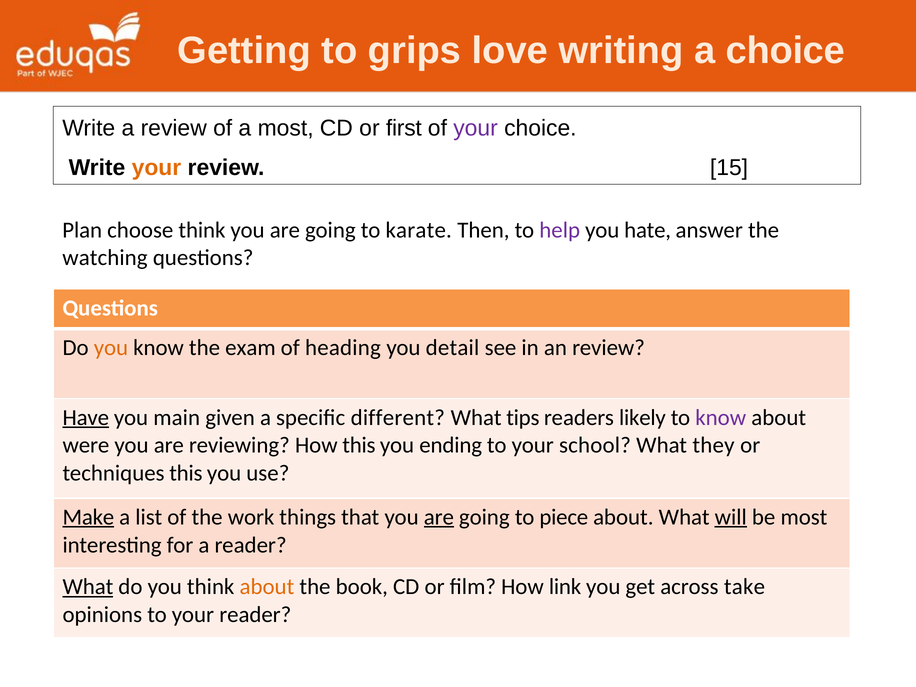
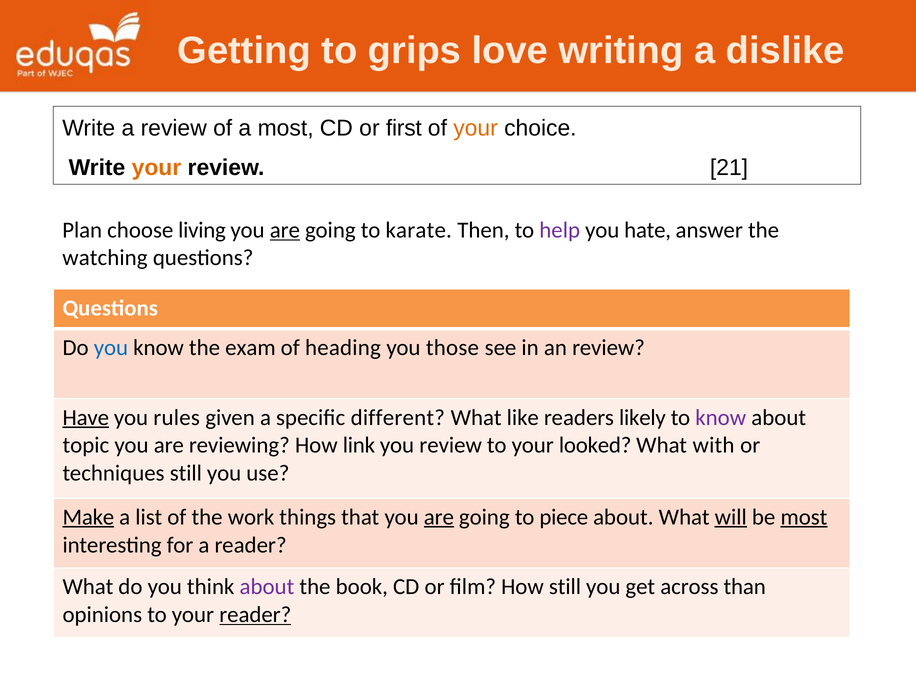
a choice: choice -> dislike (785, 50)
your colour: purple -> orange (476, 128)
15: 15 -> 21 (729, 168)
choose think: think -> living (202, 230)
are underline: none -> present (285, 230)
you colour: orange -> blue (111, 348)
detail: detail -> those (452, 348)
main: main -> rules (177, 417)
tips: tips -> like (523, 417)
were: were -> topic (86, 445)
How this: this -> link (359, 445)
you ending: ending -> review (451, 445)
school: school -> looked (595, 445)
they: they -> with (714, 445)
techniques this: this -> still (186, 473)
most underline: none -> present (804, 517)
What underline: present -> none (88, 587)
about colour: orange -> purple (267, 587)
How link: link -> still (565, 587)
take: take -> than (745, 587)
reader underline: none -> present (255, 615)
